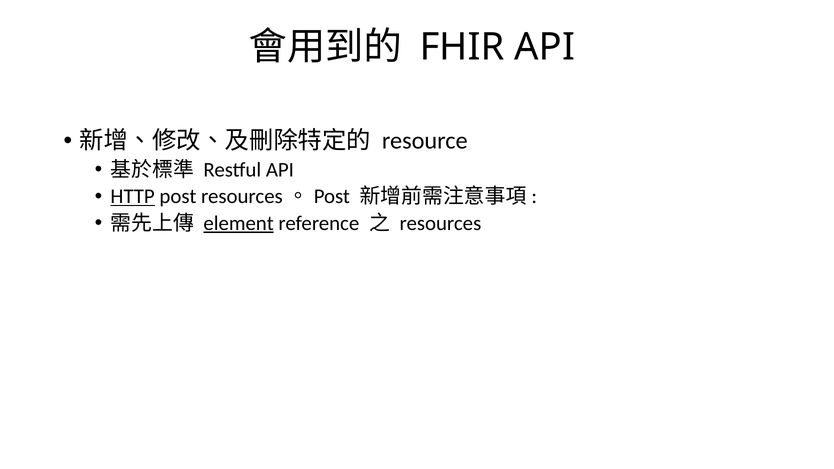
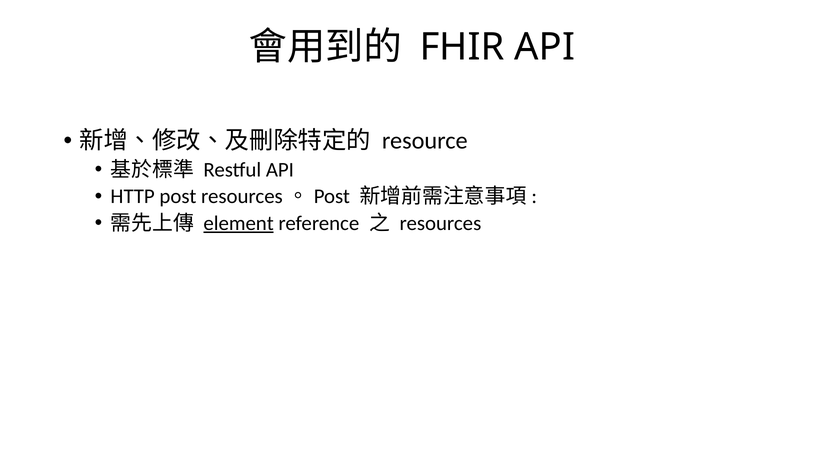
HTTP underline: present -> none (133, 197)
